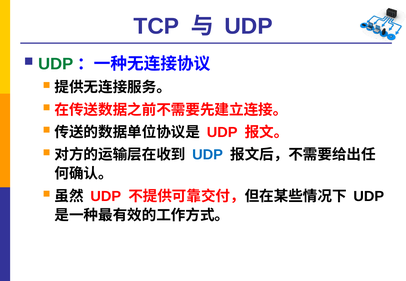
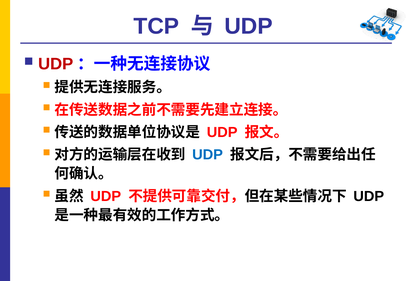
UDP colour: green -> red (56, 64)
